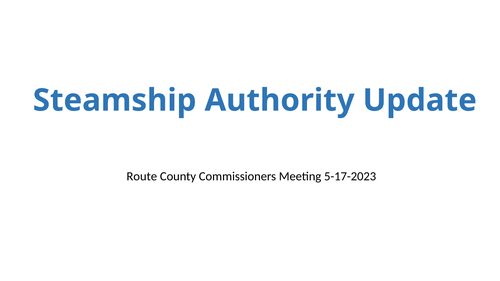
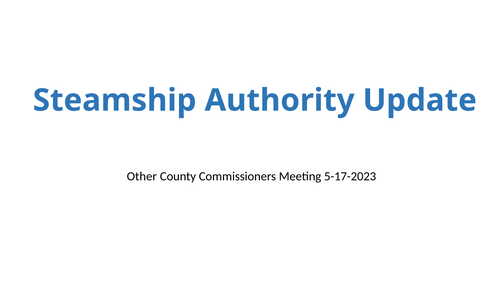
Route: Route -> Other (142, 176)
